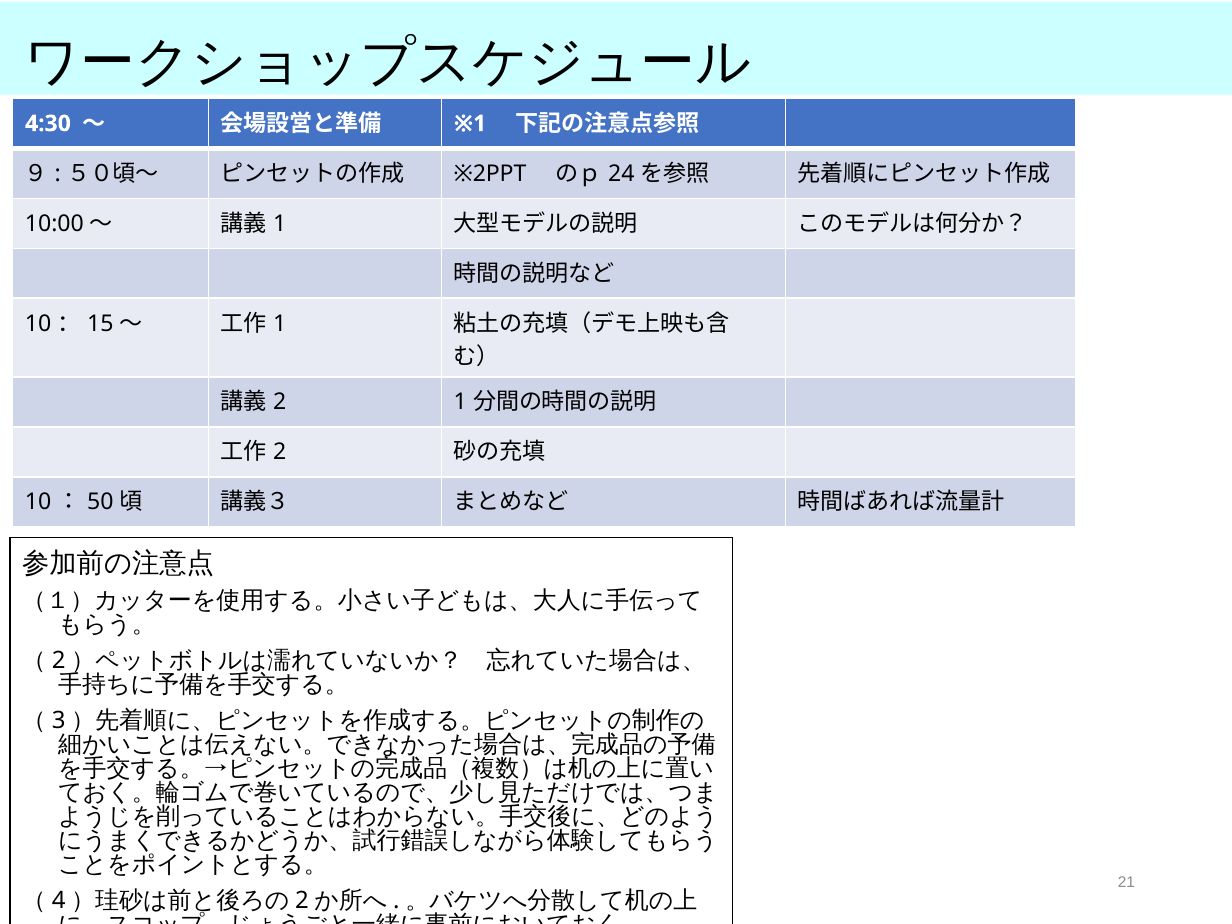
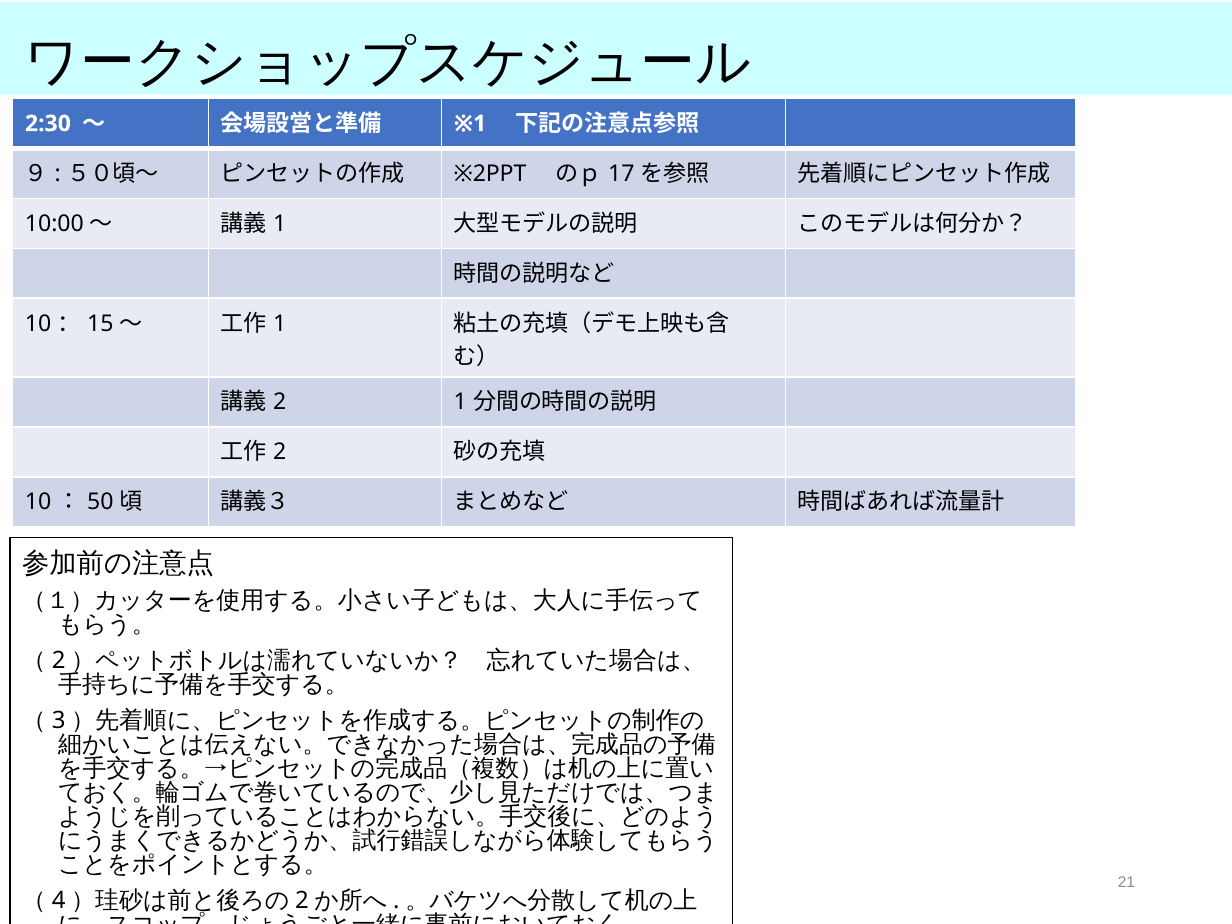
4:30: 4:30 -> 2:30 (48, 124)
24: 24 -> 17 (621, 174)
